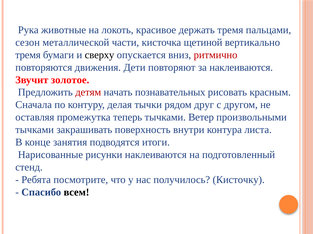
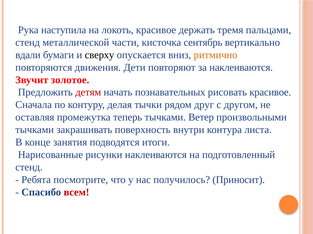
животные: животные -> наступила (64, 30)
сезон: сезон -> стенд (28, 43)
щетиной: щетиной -> сентябрь (203, 43)
тремя: тремя -> вдали (28, 55)
ритмично colour: red -> orange (216, 55)
рисовать красным: красным -> красивое (270, 93)
Кисточку: Кисточку -> Приносит (239, 180)
всем colour: black -> red (77, 193)
